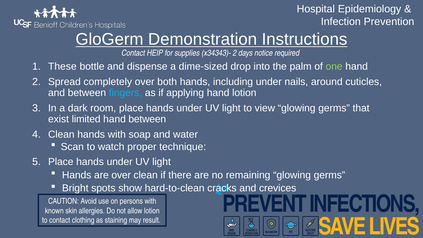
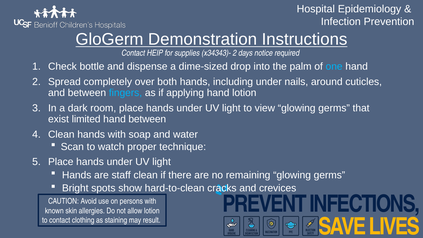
These: These -> Check (62, 66)
one colour: light green -> light blue (334, 66)
are over: over -> staff (121, 175)
